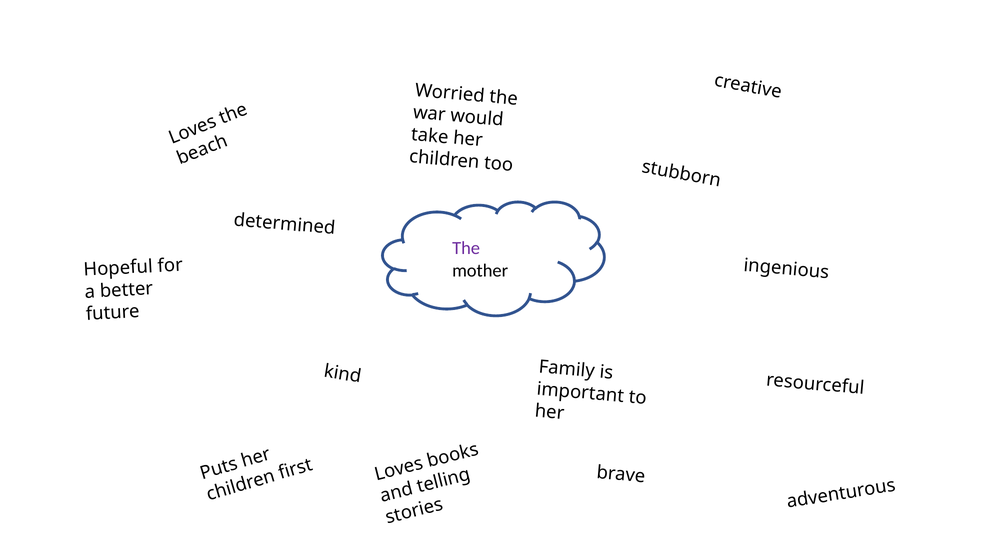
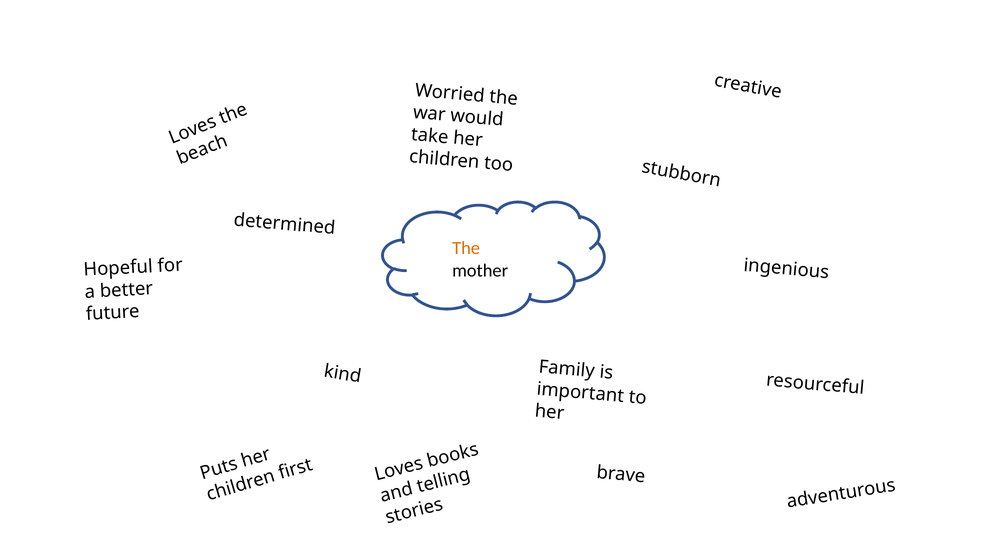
The colour: purple -> orange (466, 248)
